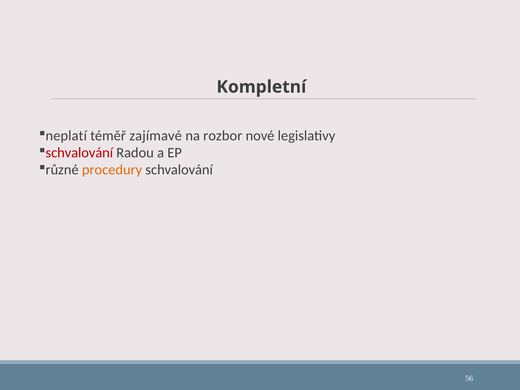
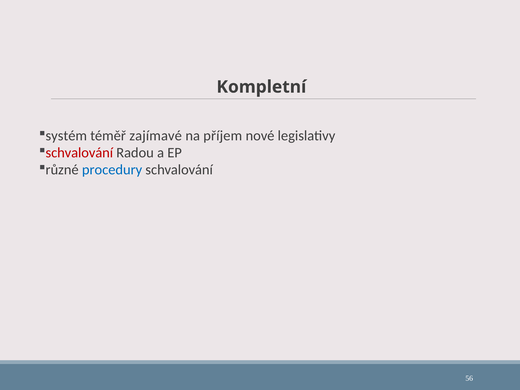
neplatí: neplatí -> systém (66, 136)
rozbor: rozbor -> příjem (223, 136)
procedury colour: orange -> blue (112, 170)
